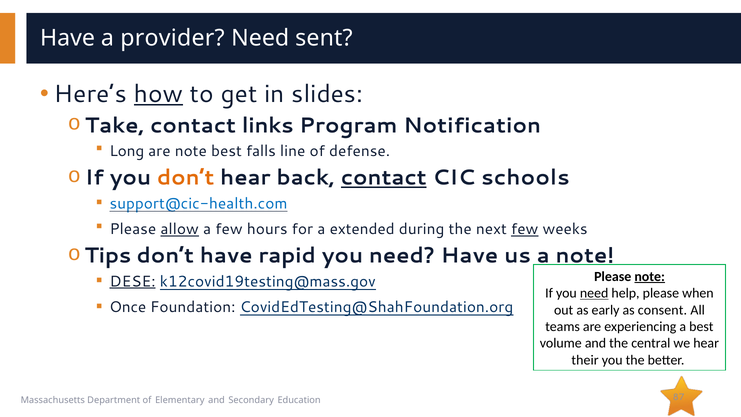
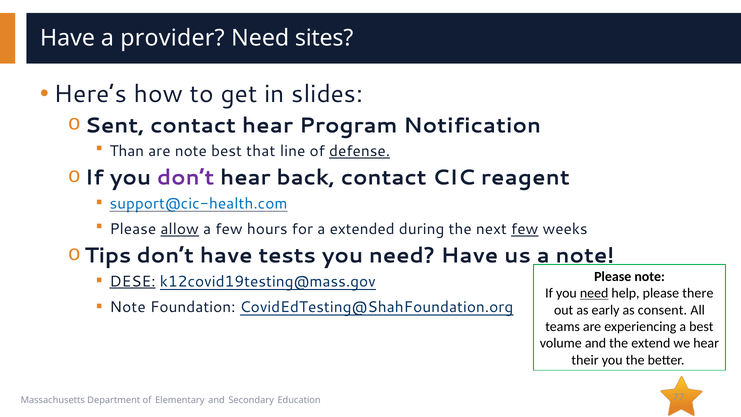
sent: sent -> sites (324, 38)
how underline: present -> none (159, 94)
Take: Take -> Sent (115, 126)
contact links: links -> hear (267, 126)
Long: Long -> Than (127, 151)
falls: falls -> that (261, 151)
defense underline: none -> present (360, 151)
don’t colour: orange -> purple (186, 178)
contact underline: present -> none (384, 178)
schools: schools -> reagent (525, 178)
rapid: rapid -> tests (287, 256)
note underline: present -> none (650, 277)
when: when -> there (698, 293)
Once: Once -> Note (128, 307)
central: central -> extend (651, 343)
87: 87 -> 77 (679, 397)
